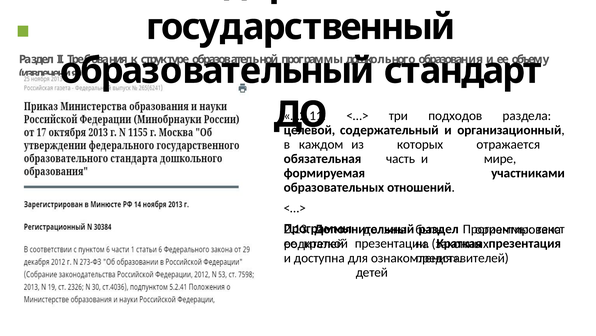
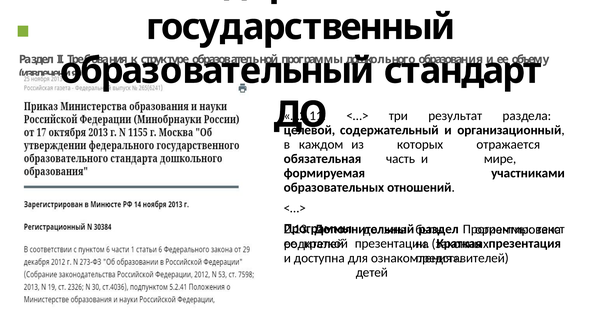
подходов: подходов -> результат (455, 115)
